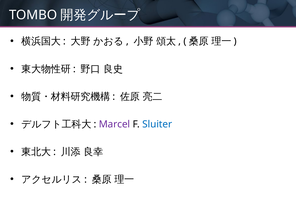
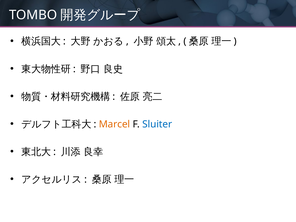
Marcel colour: purple -> orange (114, 124)
